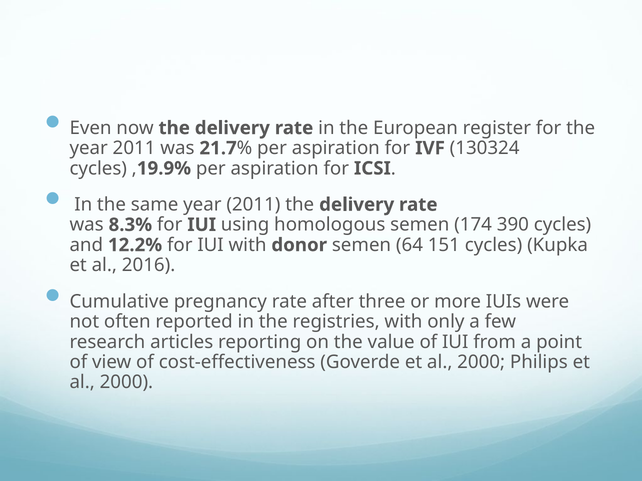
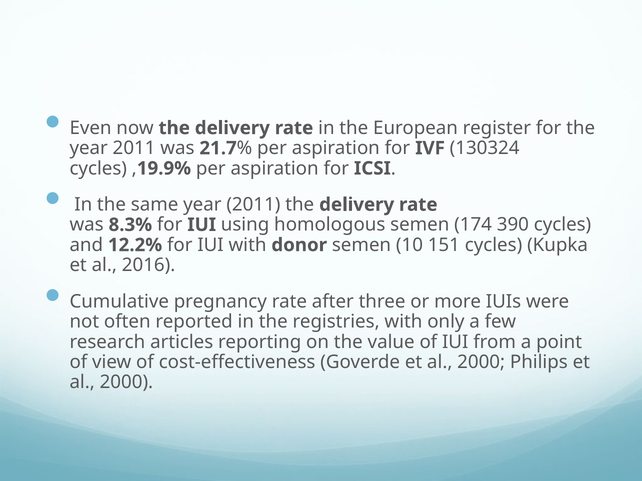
64: 64 -> 10 (409, 245)
